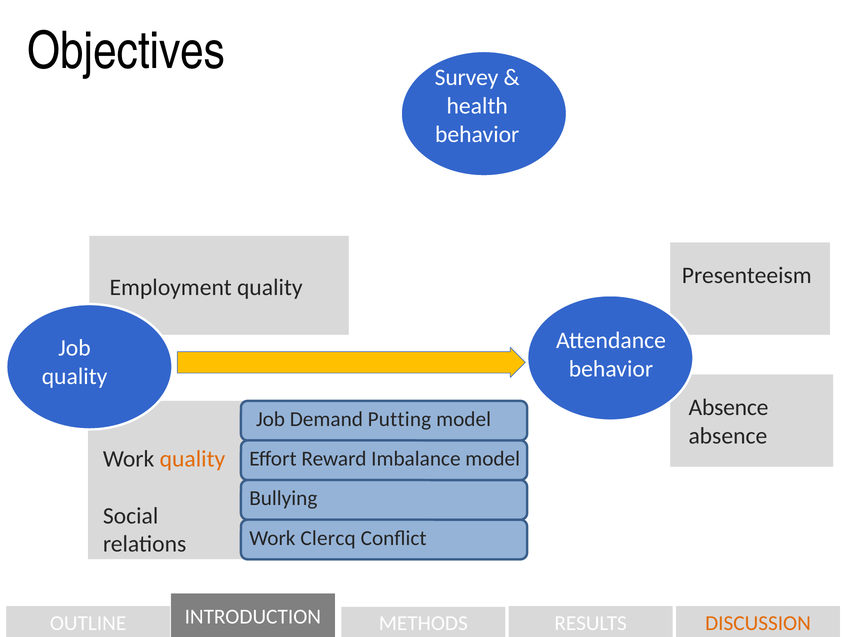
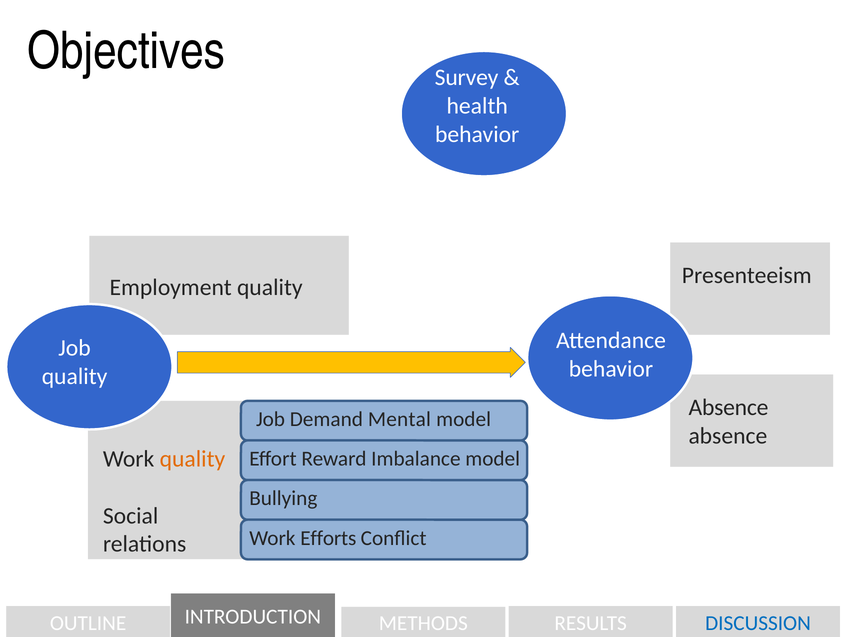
Putting: Putting -> Mental (399, 420)
Clercq: Clercq -> Efforts (328, 538)
DISCUSSION colour: orange -> blue (758, 623)
